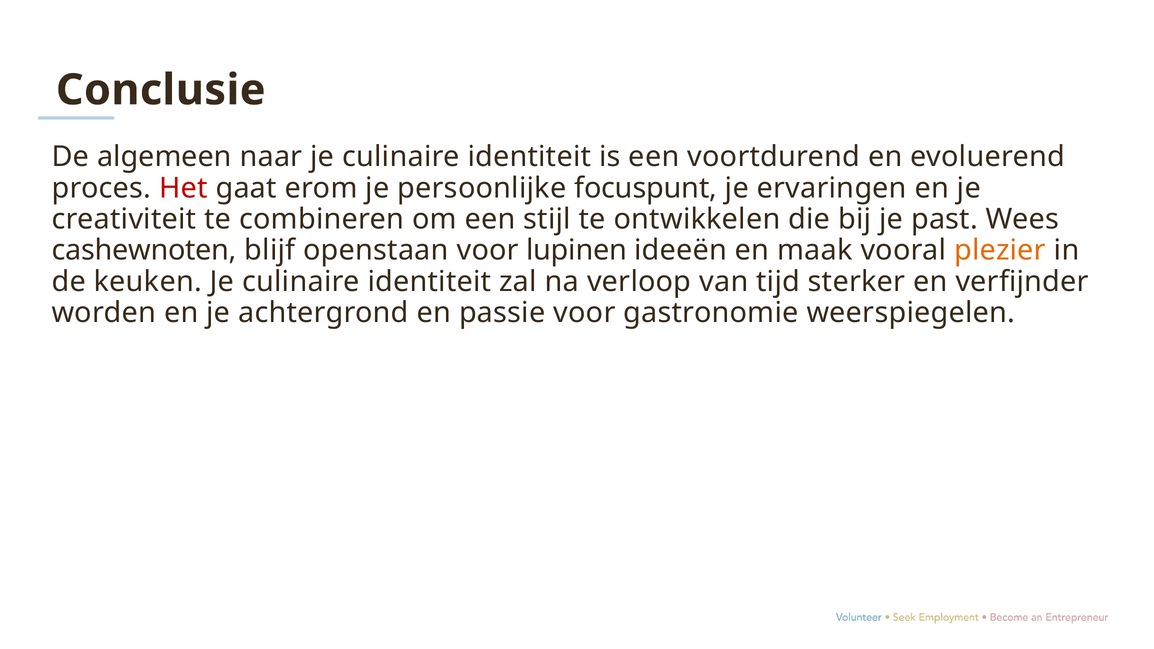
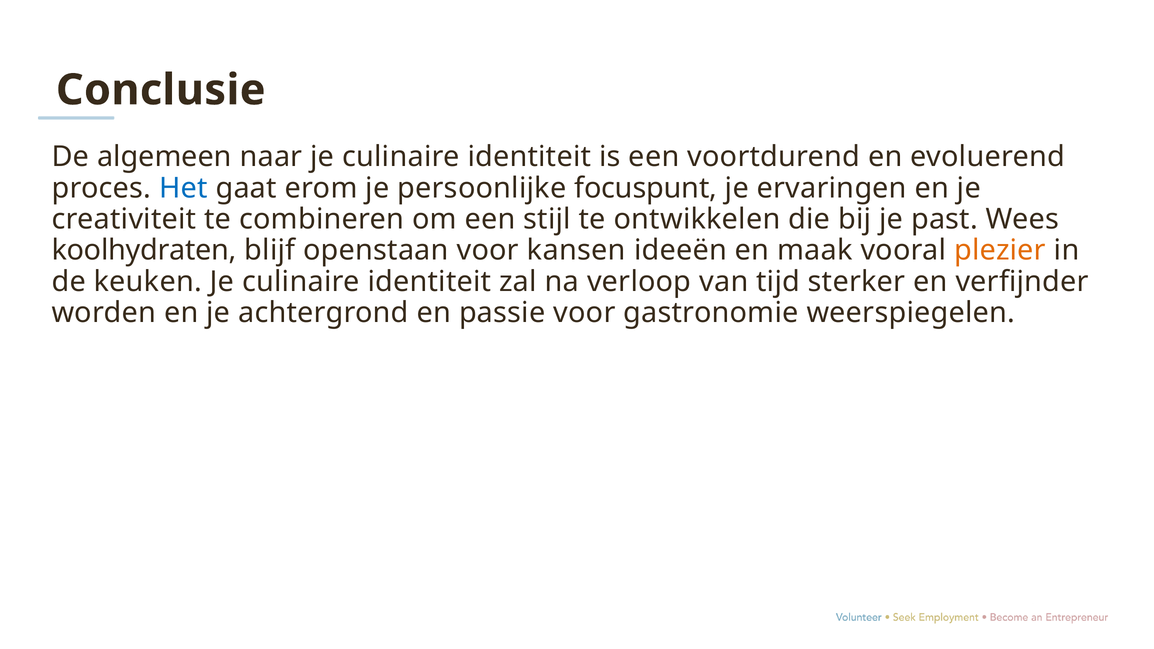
Het colour: red -> blue (183, 188)
cashewnoten: cashewnoten -> koolhydraten (144, 250)
lupinen: lupinen -> kansen (576, 250)
